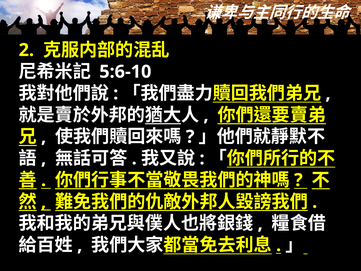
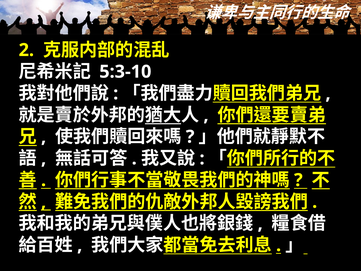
5:6-10: 5:6-10 -> 5:3-10 (125, 72)
